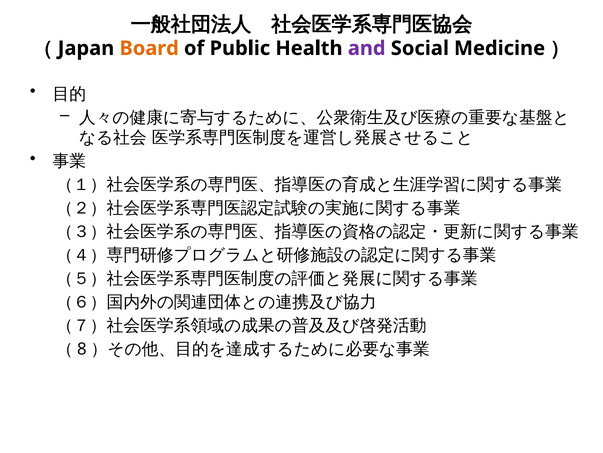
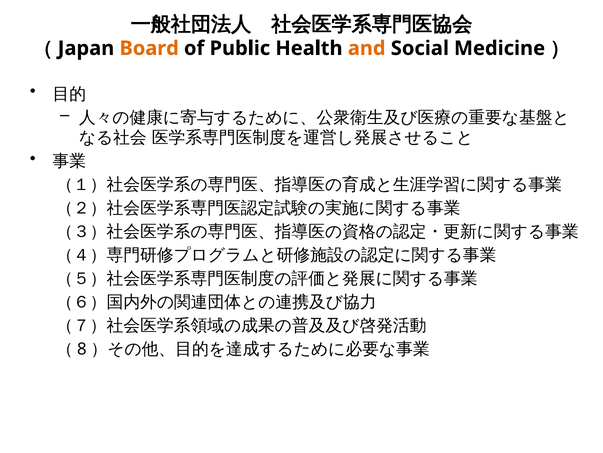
and colour: purple -> orange (367, 48)
